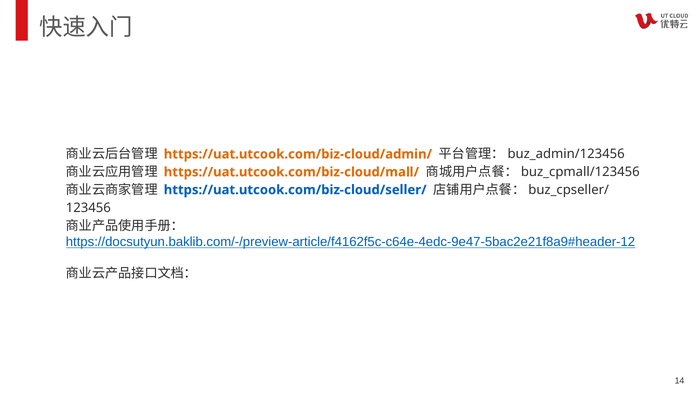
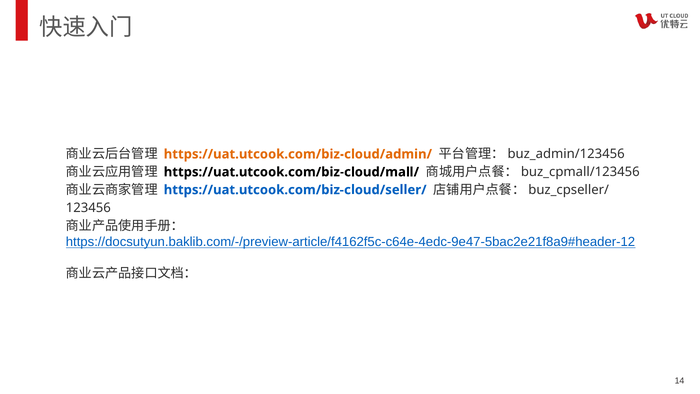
https://uat.utcook.com/biz-cloud/mall/ colour: orange -> black (291, 172)
